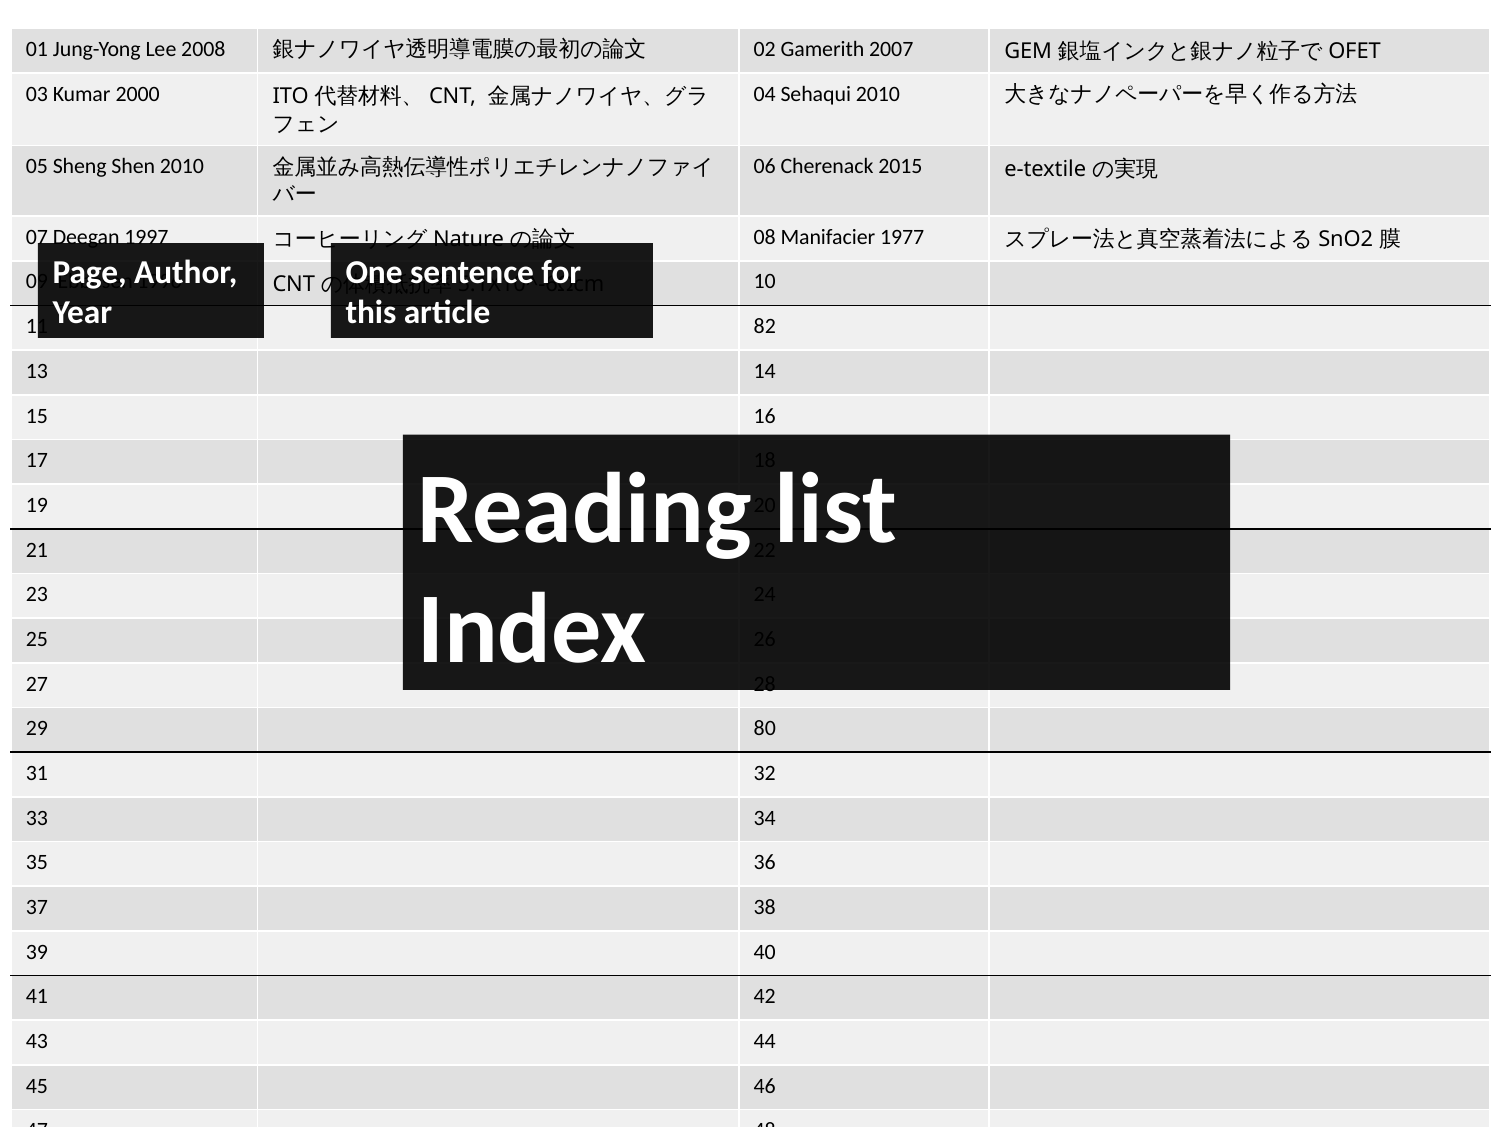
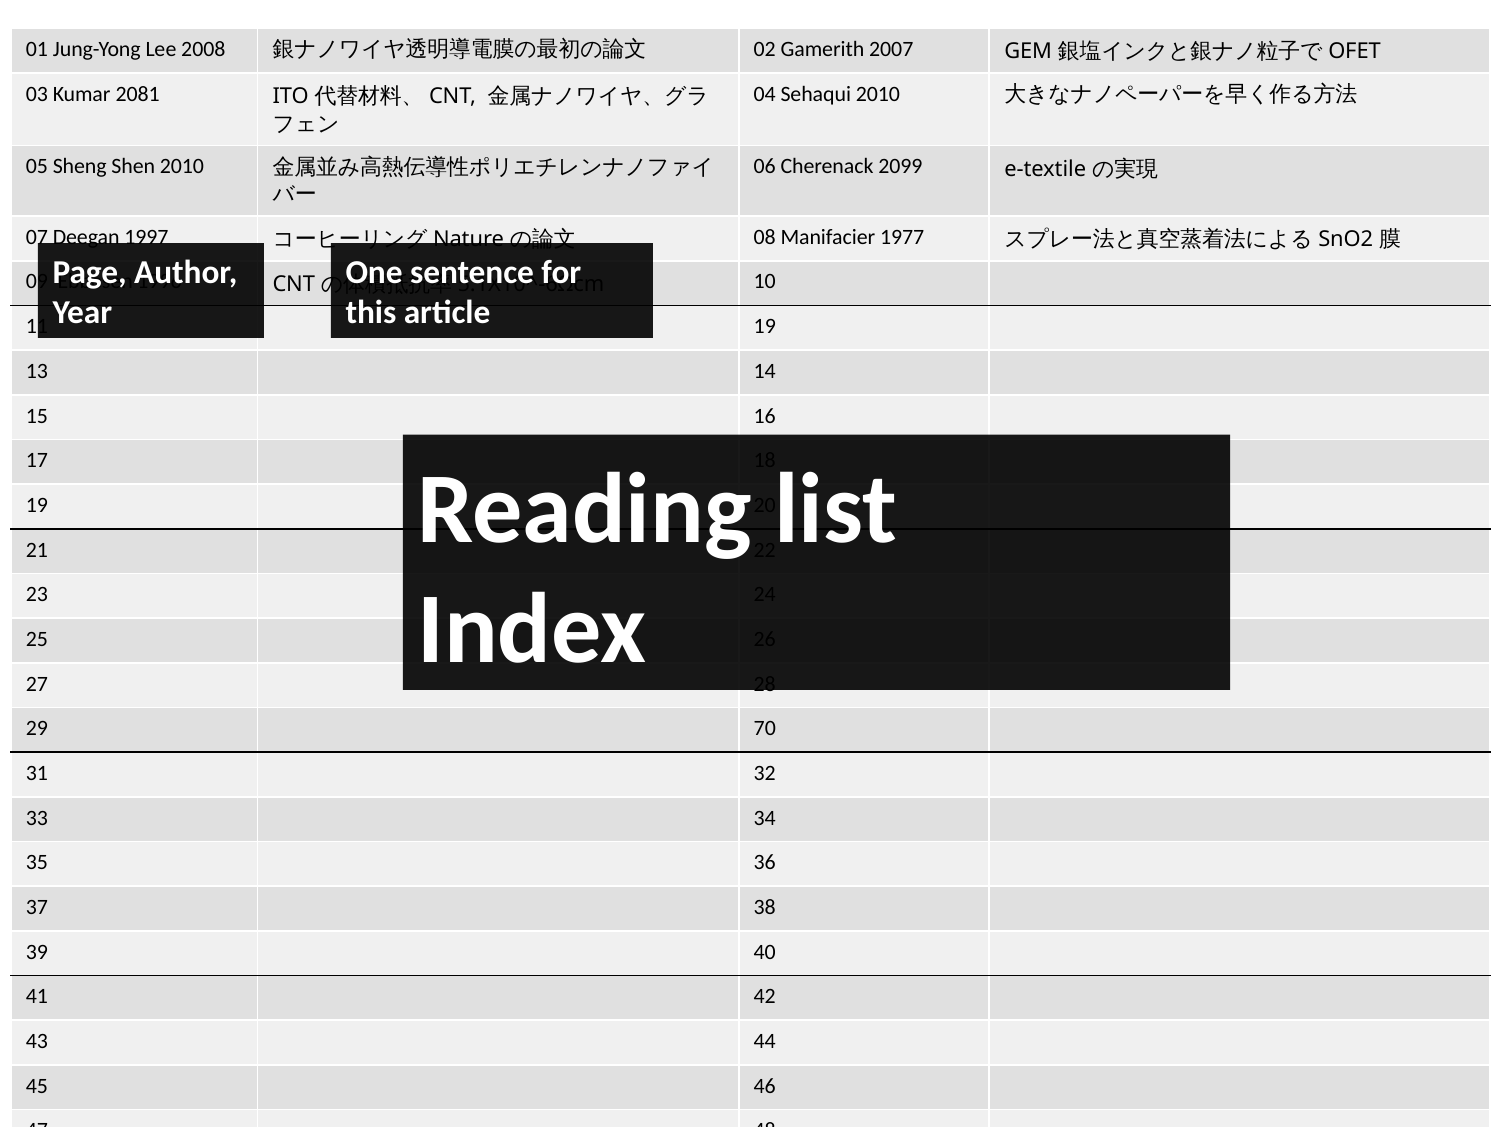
2000: 2000 -> 2081 (138, 94)
2015: 2015 -> 2099 (900, 167)
82: 82 -> 19 (765, 327)
80: 80 -> 70 (765, 729)
